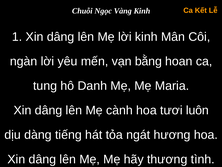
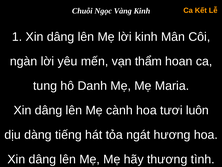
bằng: bằng -> thẩm (148, 61)
